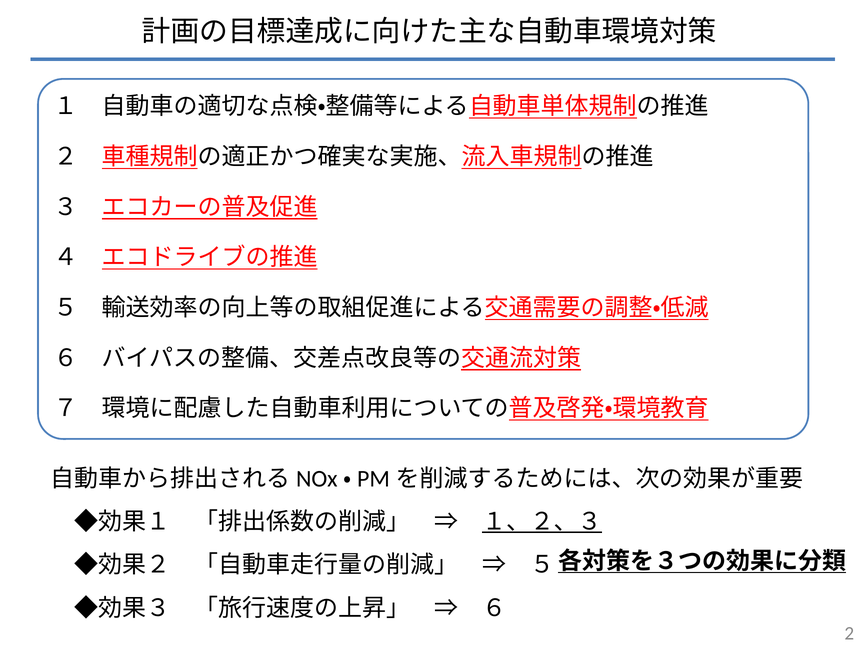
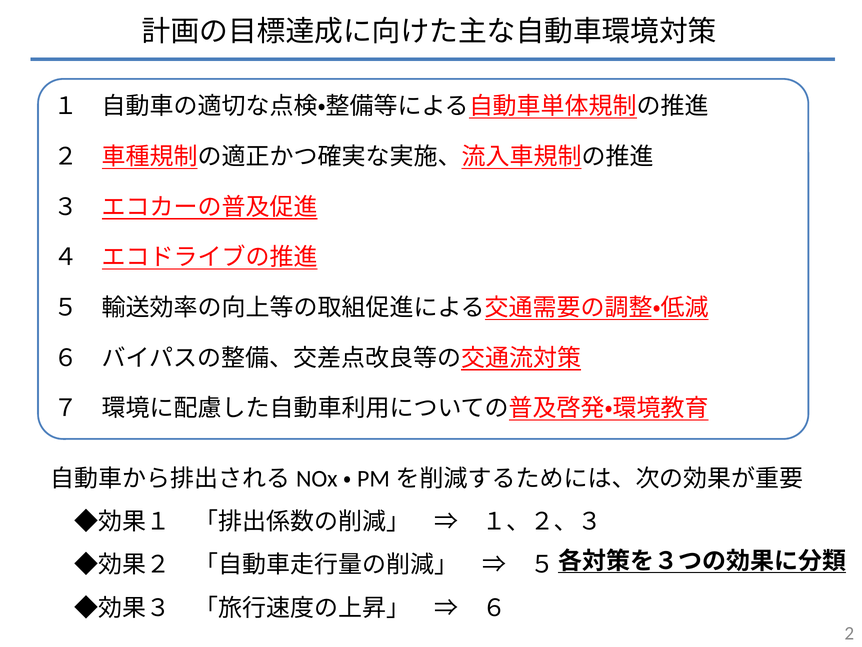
１、２、３ underline: present -> none (542, 522)
